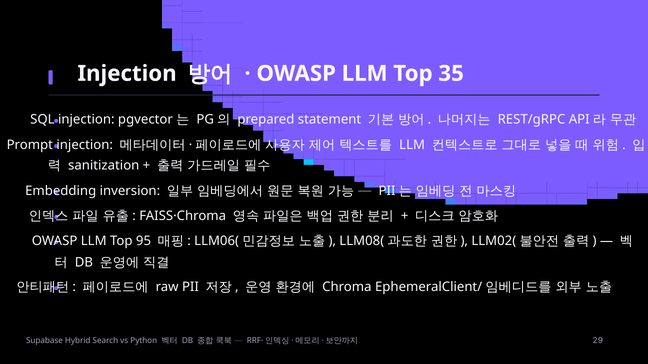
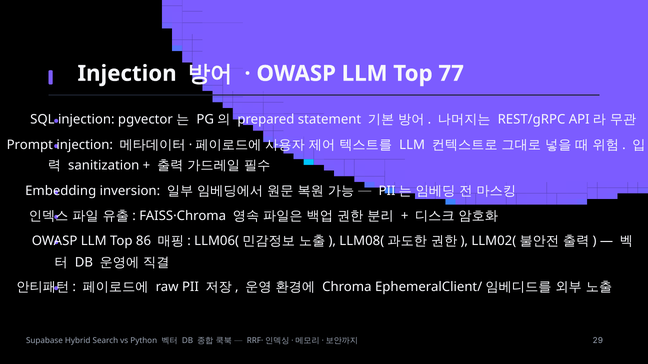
35: 35 -> 77 (451, 74)
95: 95 -> 86 (143, 241)
